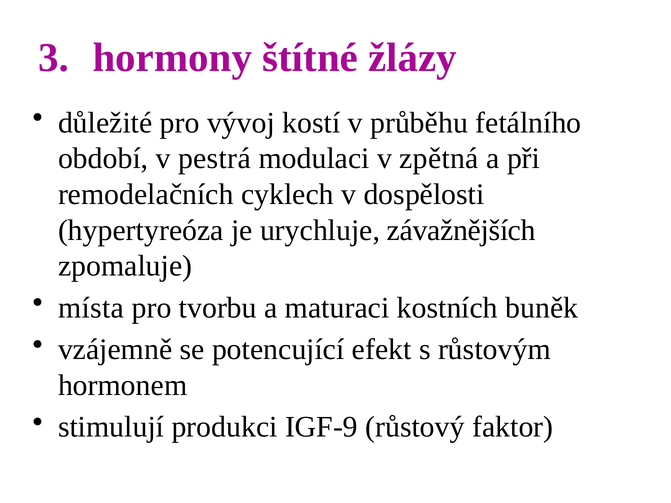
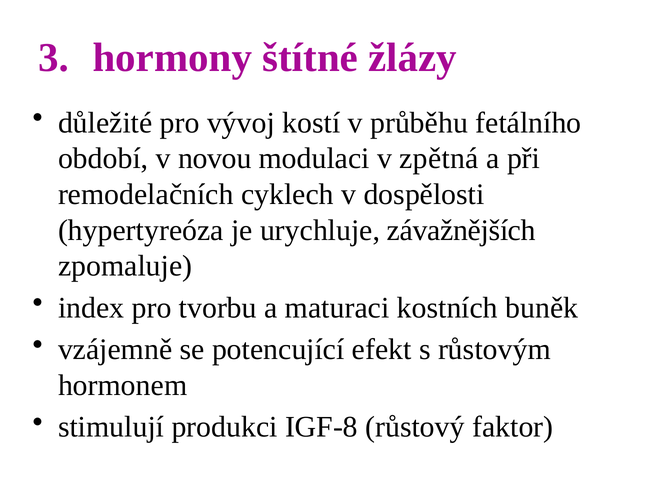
pestrá: pestrá -> novou (215, 159)
místa: místa -> index (91, 308)
IGF-9: IGF-9 -> IGF-8 (321, 427)
